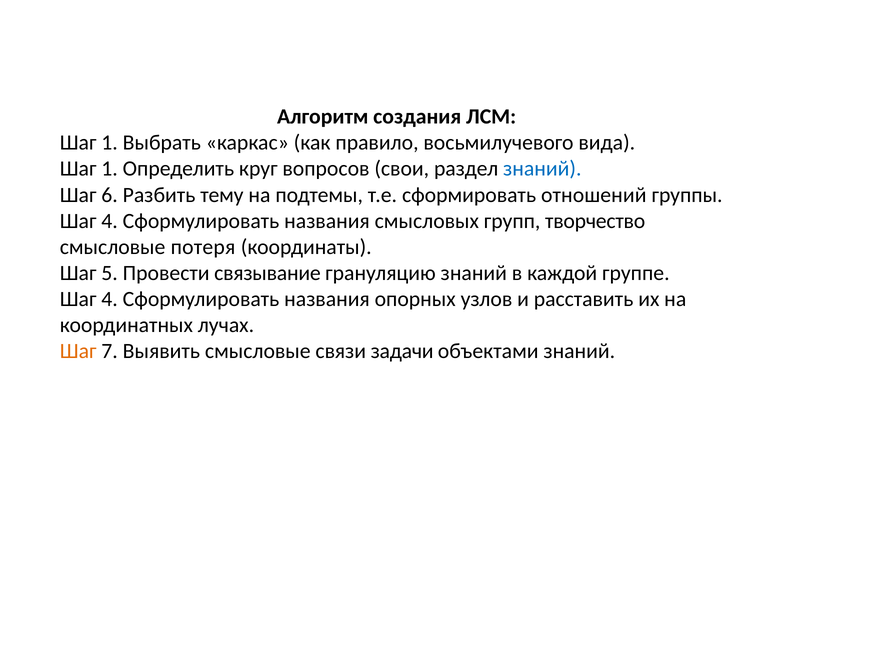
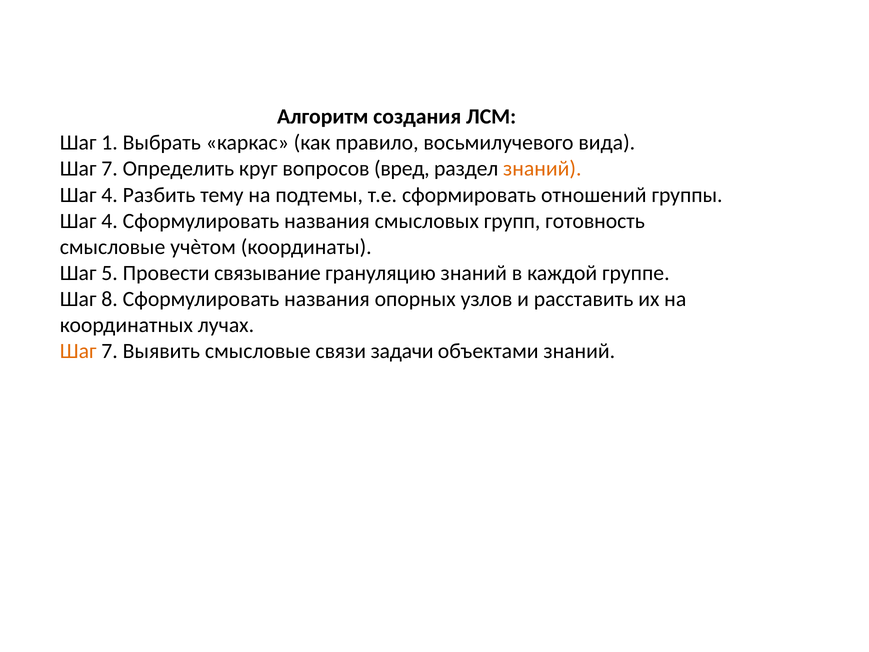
1: 1 -> 7 (110, 169)
свои: свои -> вред (402, 169)
знаний colour: blue -> orange (542, 169)
6: 6 -> 4 (110, 195)
творчество: творчество -> готовность (595, 221)
потеря: потеря -> учѐтом (203, 247)
4: 4 -> 8 (110, 299)
